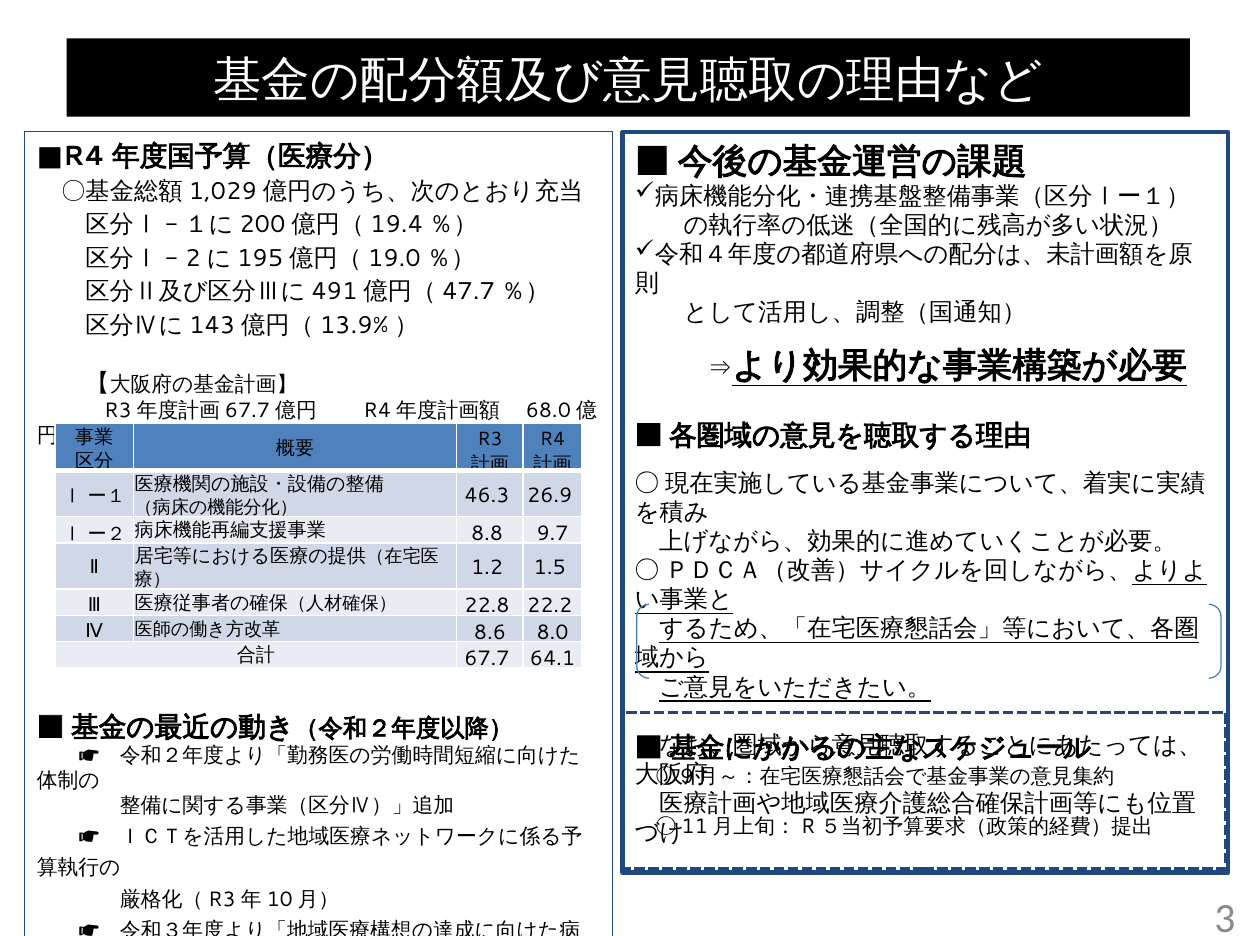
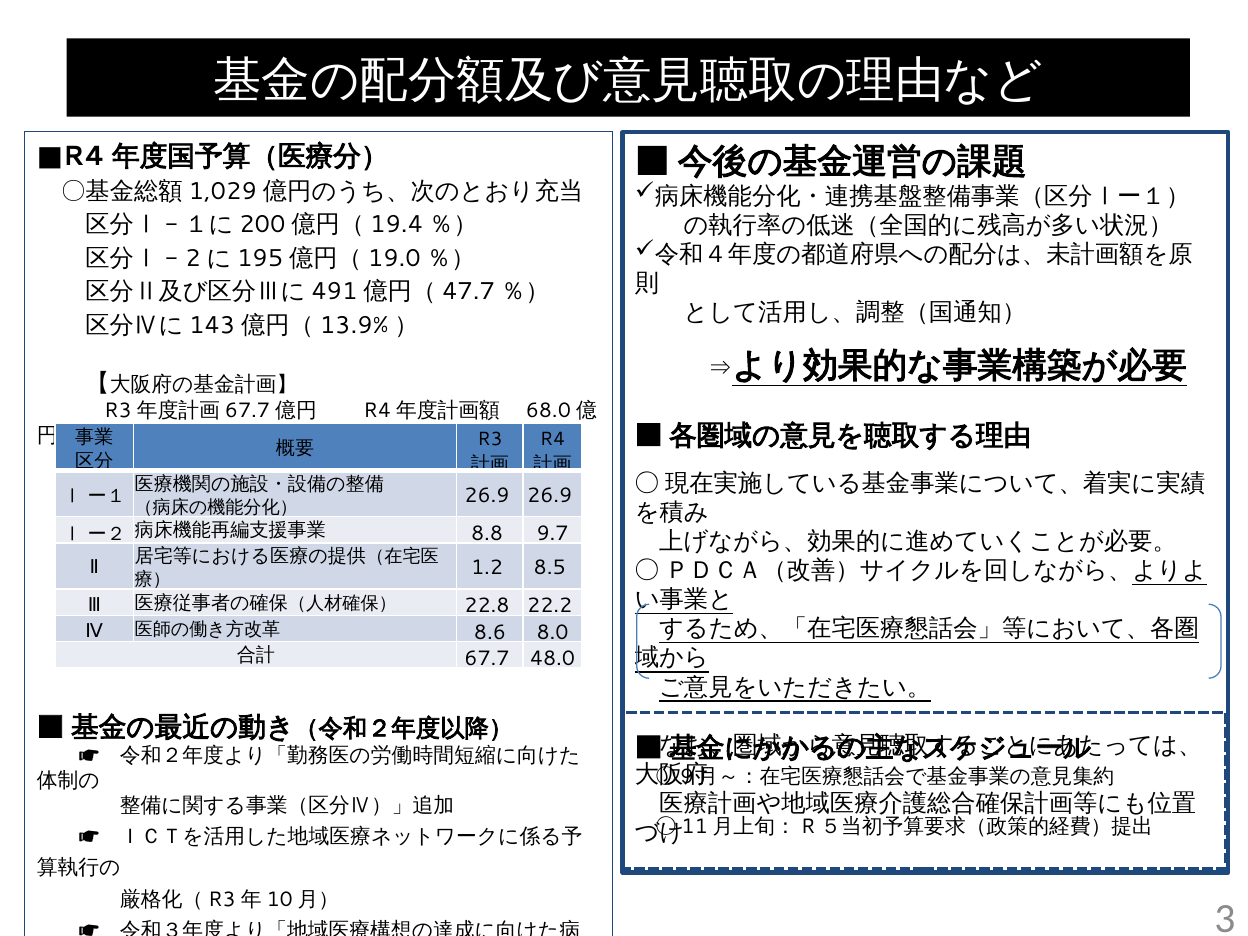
46.3: 46.3 -> 26.9 (487, 495)
1.5: 1.5 -> 8.5 (550, 568)
64.1: 64.1 -> 48.0 (553, 659)
